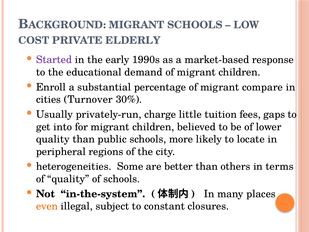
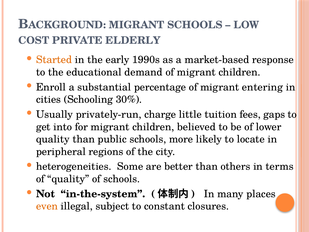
Started colour: purple -> orange (54, 60)
compare: compare -> entering (262, 87)
Turnover: Turnover -> Schooling (88, 99)
